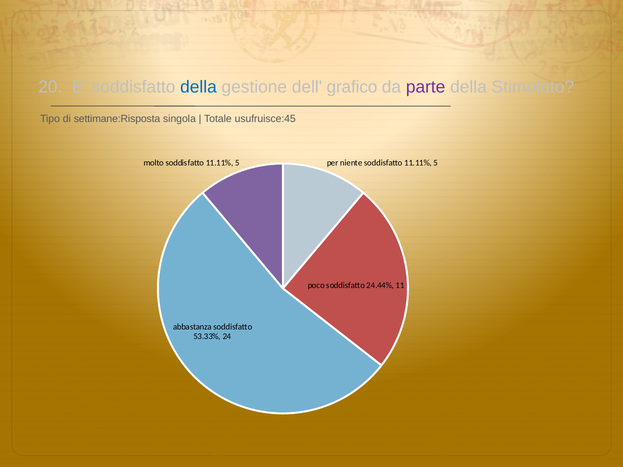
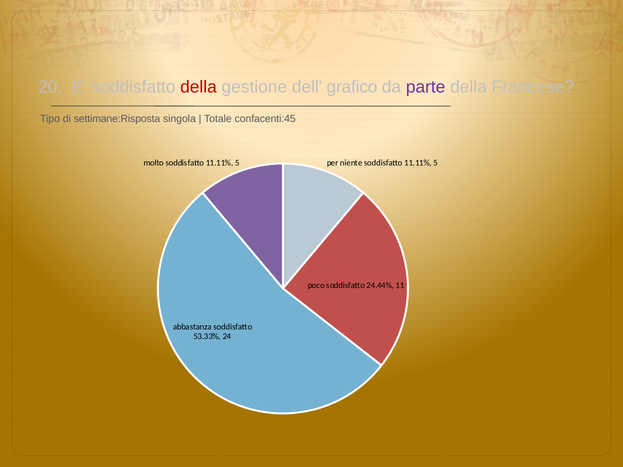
della colour: blue -> red (198, 87)
Stimolato: Stimolato -> Francese (533, 87)
usufruisce:45: usufruisce:45 -> confacenti:45 (265, 119)
